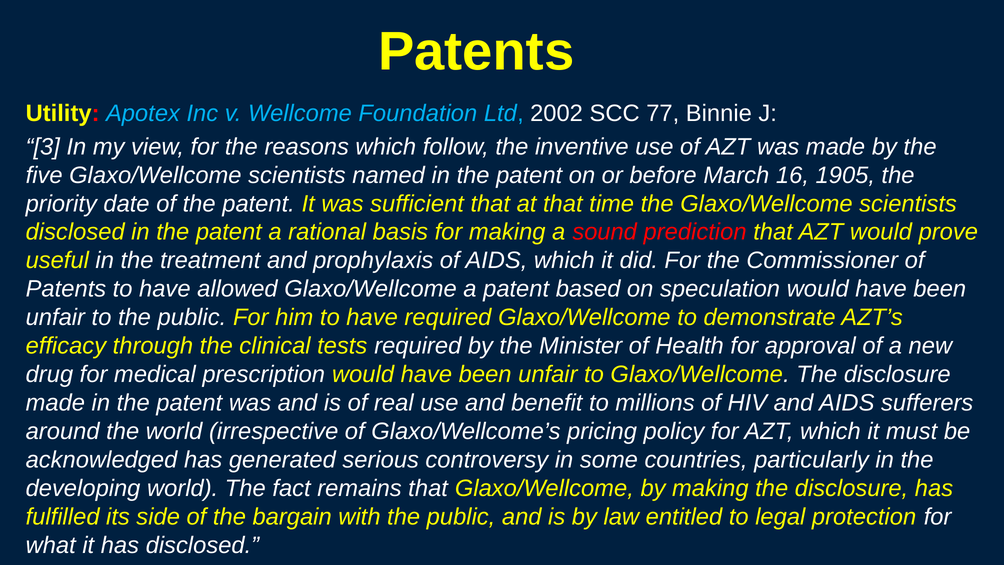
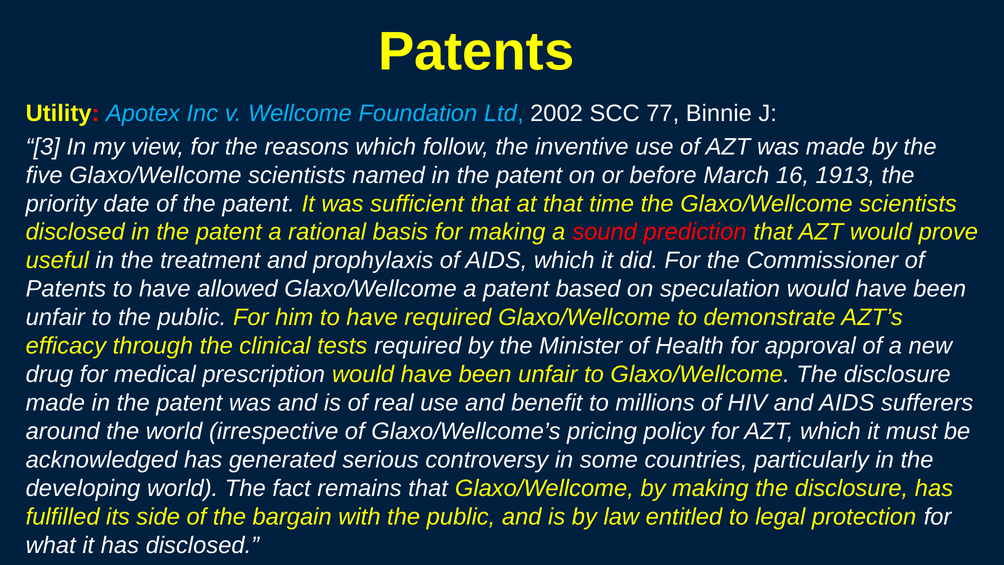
1905: 1905 -> 1913 (845, 175)
